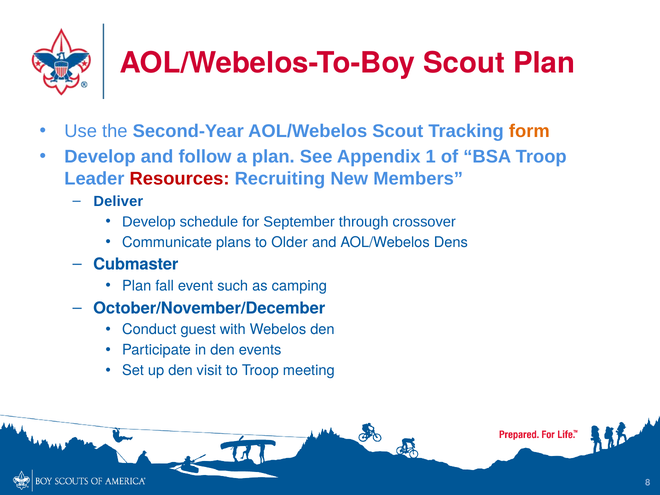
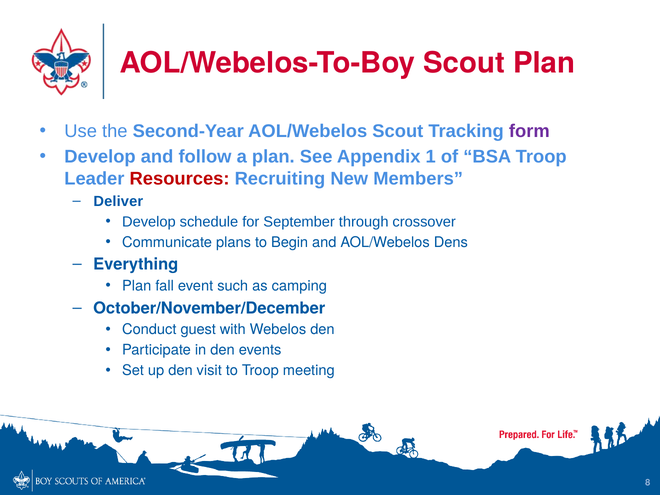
form colour: orange -> purple (529, 131)
Older: Older -> Begin (290, 242)
Cubmaster: Cubmaster -> Everything (136, 264)
